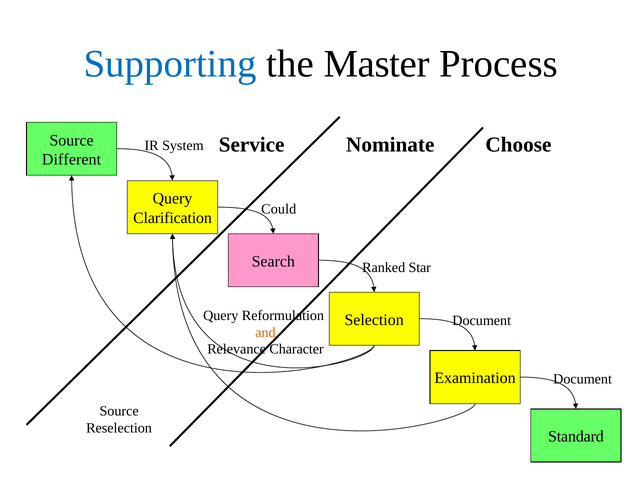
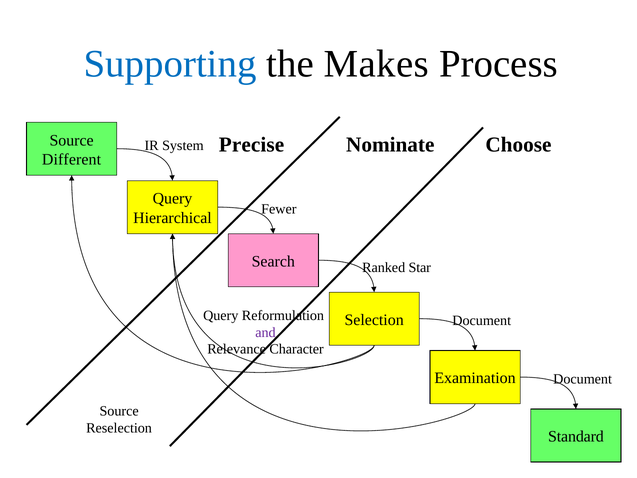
Master: Master -> Makes (376, 64)
Service: Service -> Precise (252, 145)
Could: Could -> Fewer (279, 209)
Clarification: Clarification -> Hierarchical (172, 218)
and colour: orange -> purple (265, 332)
